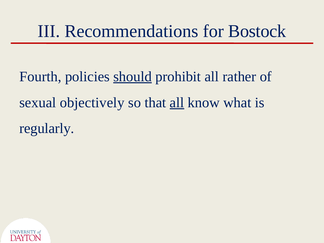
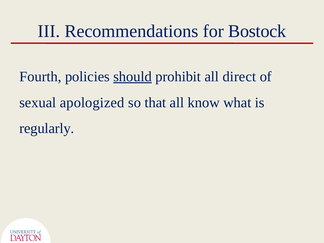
rather: rather -> direct (239, 77)
objectively: objectively -> apologized (92, 103)
all underline: present -> none (177, 103)
